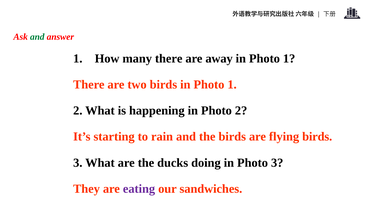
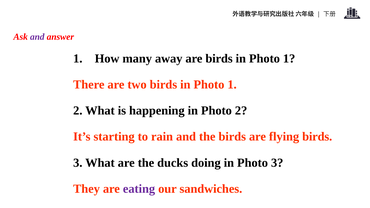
and colour: green -> purple (37, 37)
many there: there -> away (169, 59)
are away: away -> birds (219, 59)
